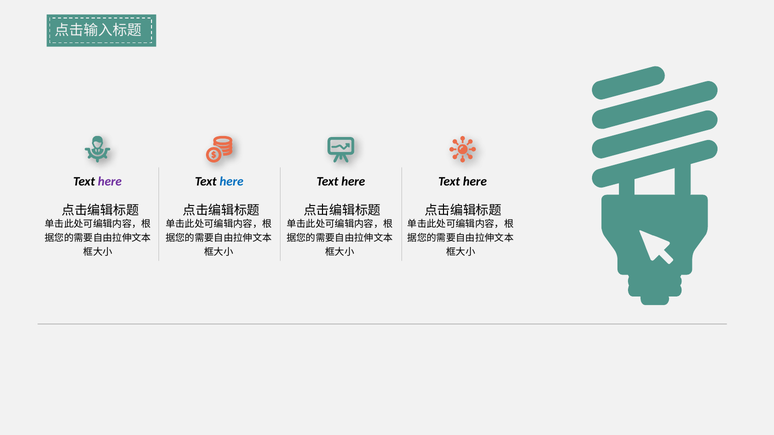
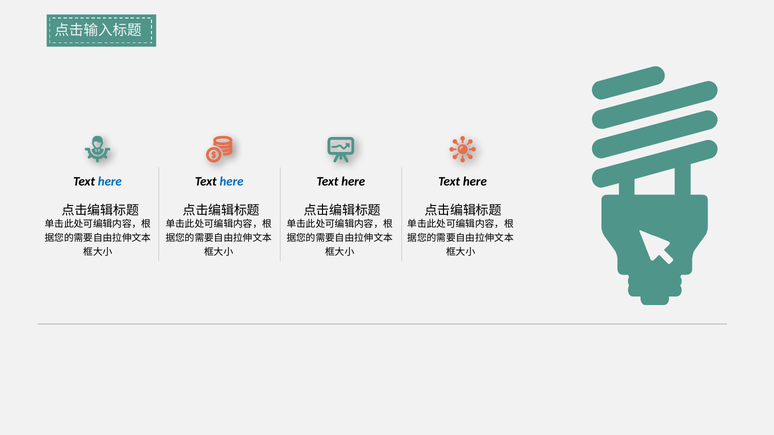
here colour: purple -> blue (110, 182)
